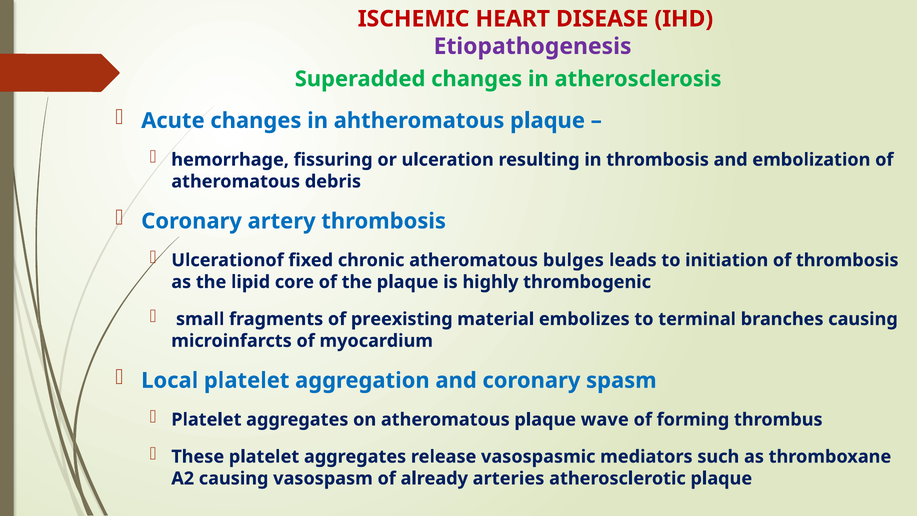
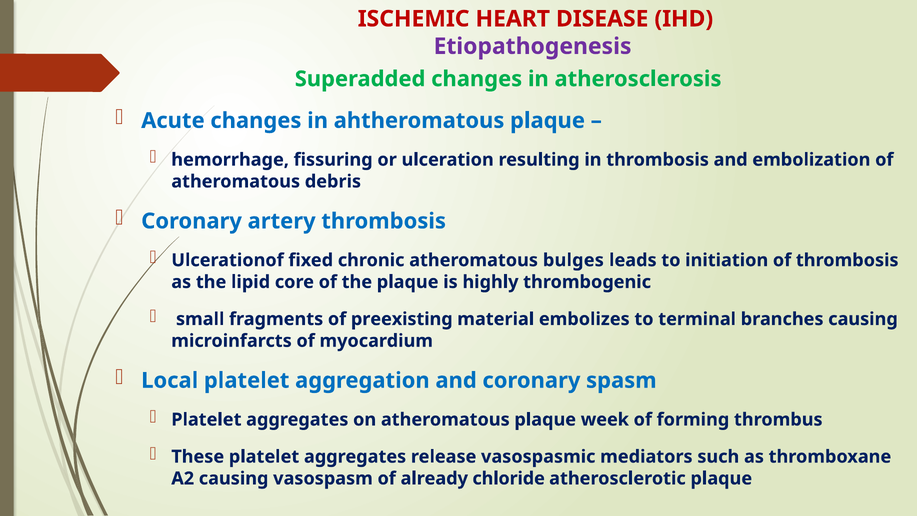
wave: wave -> week (605, 419)
arteries: arteries -> chloride (509, 478)
